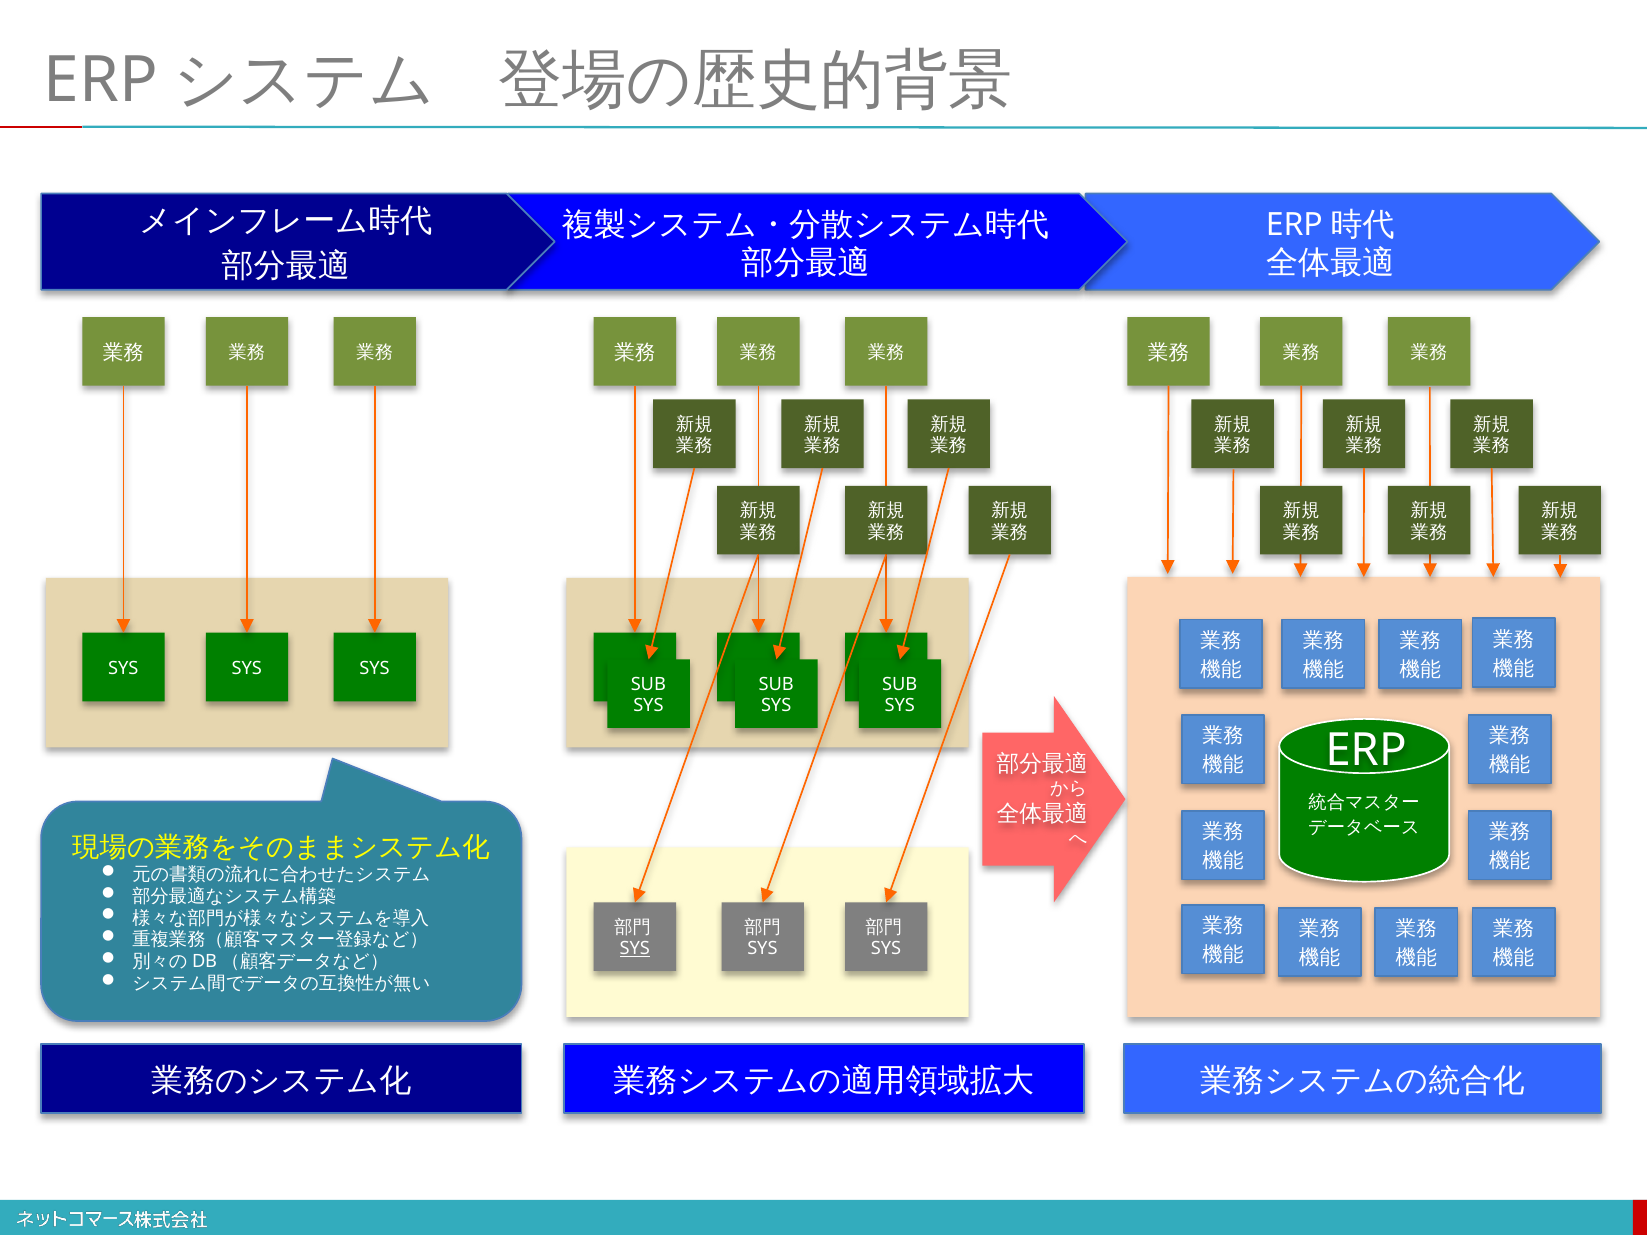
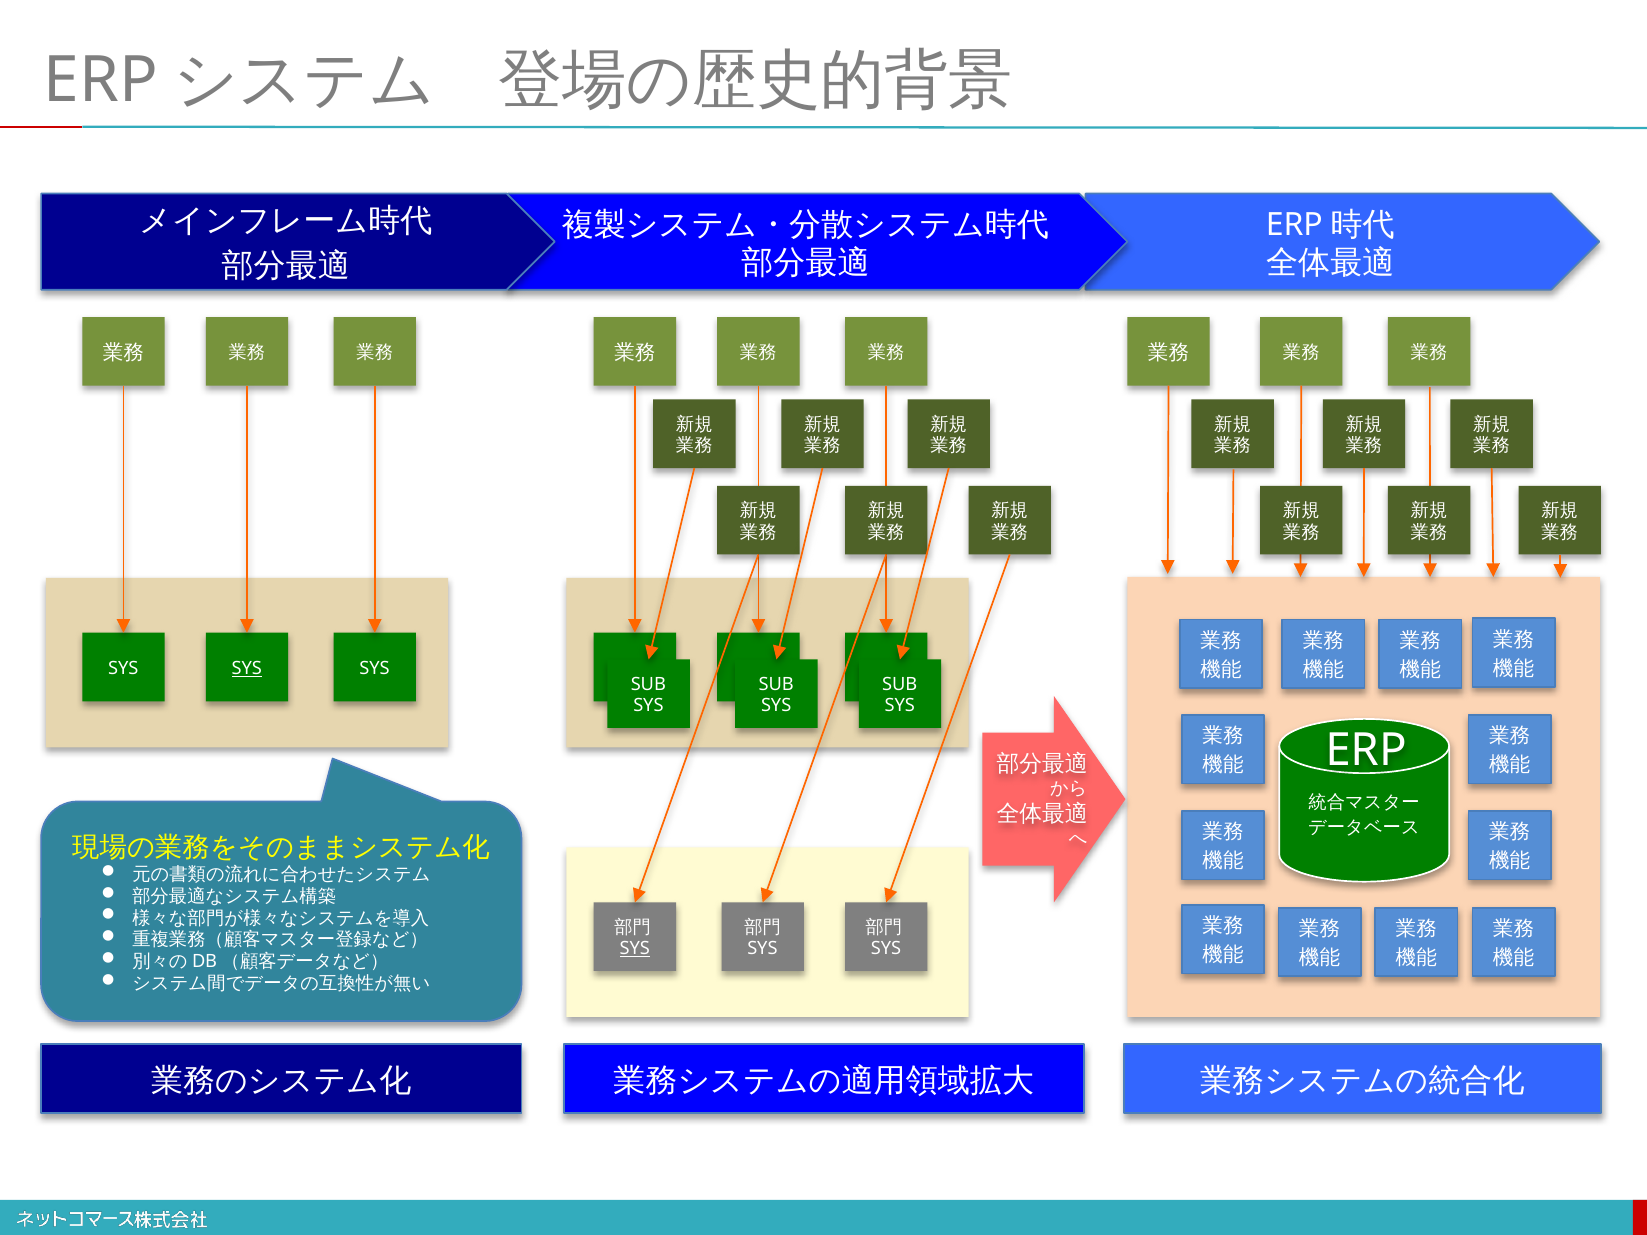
SYS underline: none -> present (247, 668)
